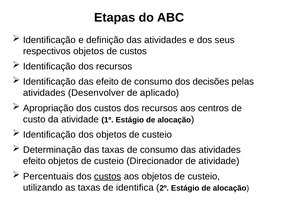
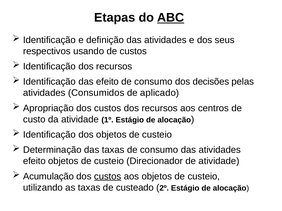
ABC underline: none -> present (171, 18)
respectivos objetos: objetos -> usando (89, 51)
Desenvolver: Desenvolver -> Consumidos (96, 93)
Percentuais: Percentuais -> Acumulação (48, 177)
identifica: identifica -> custeado (135, 188)
